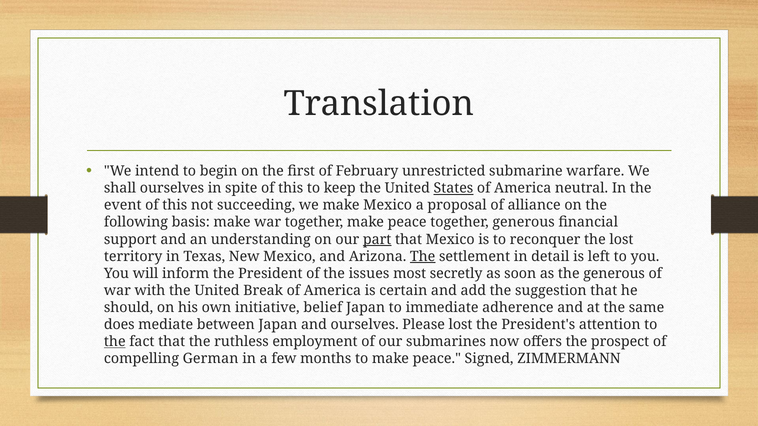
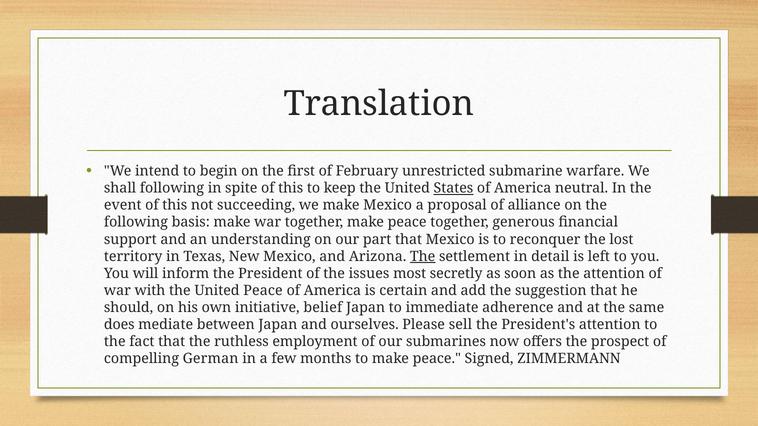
shall ourselves: ourselves -> following (172, 188)
part underline: present -> none (377, 240)
the generous: generous -> attention (614, 274)
United Break: Break -> Peace (263, 291)
Please lost: lost -> sell (460, 325)
the underline: present -> none (115, 342)
